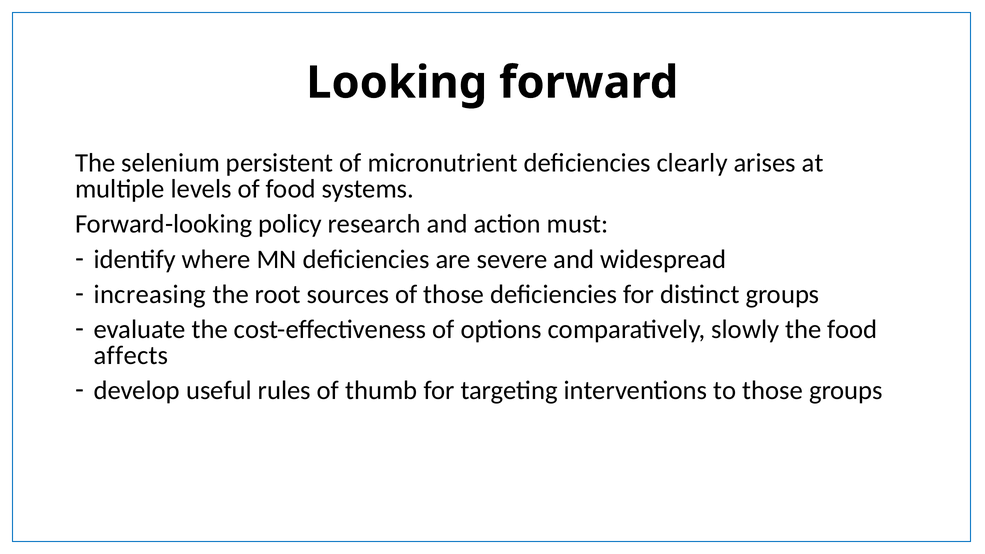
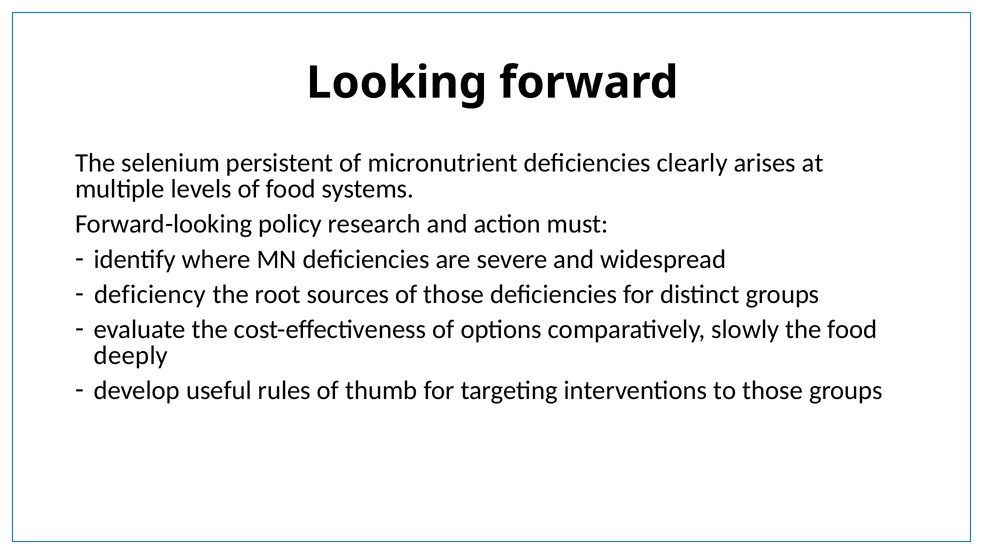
increasing: increasing -> deficiency (150, 294)
affects: affects -> deeply (131, 355)
